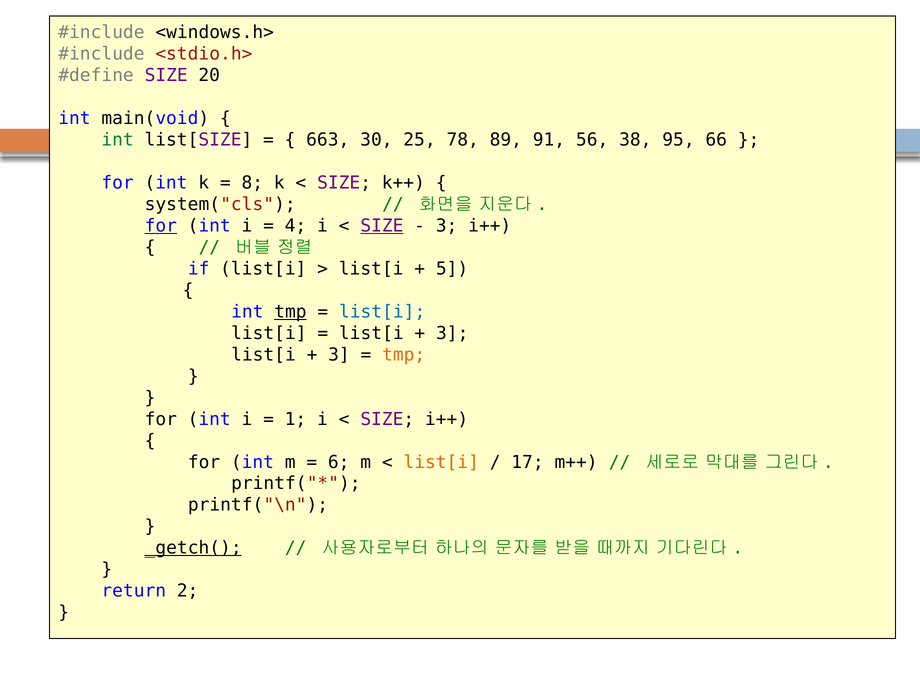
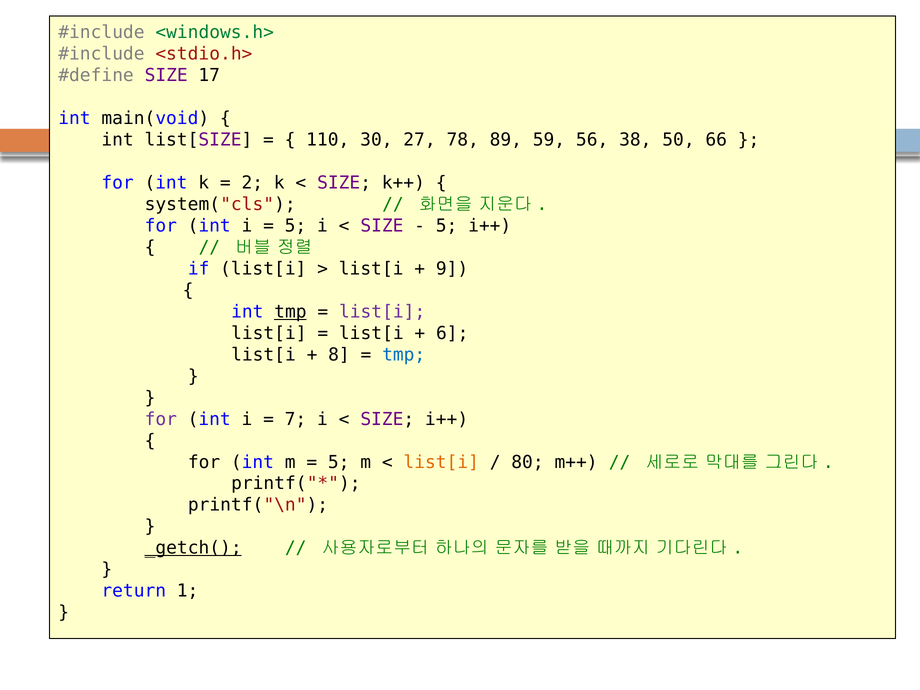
<windows.h> colour: black -> green (215, 33)
20: 20 -> 17 (209, 75)
int colour: green -> black (118, 140)
663: 663 -> 110 (328, 140)
25: 25 -> 27 (419, 140)
91: 91 -> 59 (549, 140)
95: 95 -> 50 (678, 140)
8: 8 -> 2 (252, 183)
for underline: present -> none (161, 226)
4: 4 -> 5 (296, 226)
SIZE underline: present -> none (382, 226)
3: 3 -> 5 (447, 226)
5: 5 -> 9 (452, 269)
list[i colour: blue -> purple (382, 312)
3: 3 -> 6 (452, 333)
3: 3 -> 8 (339, 355)
tmp colour: orange -> blue (404, 355)
for colour: black -> purple (161, 419)
1: 1 -> 7 (296, 419)
6: 6 -> 5 (339, 462)
17: 17 -> 80 (527, 462)
2: 2 -> 1 (188, 591)
